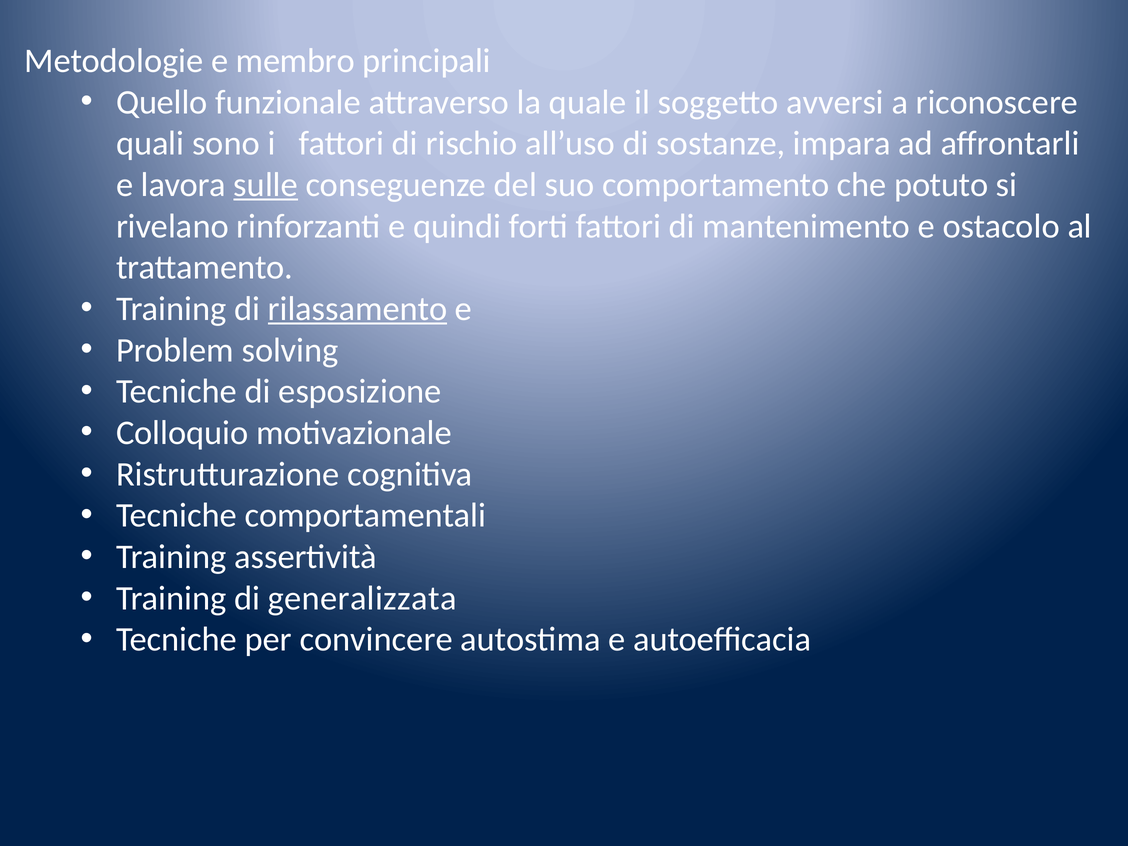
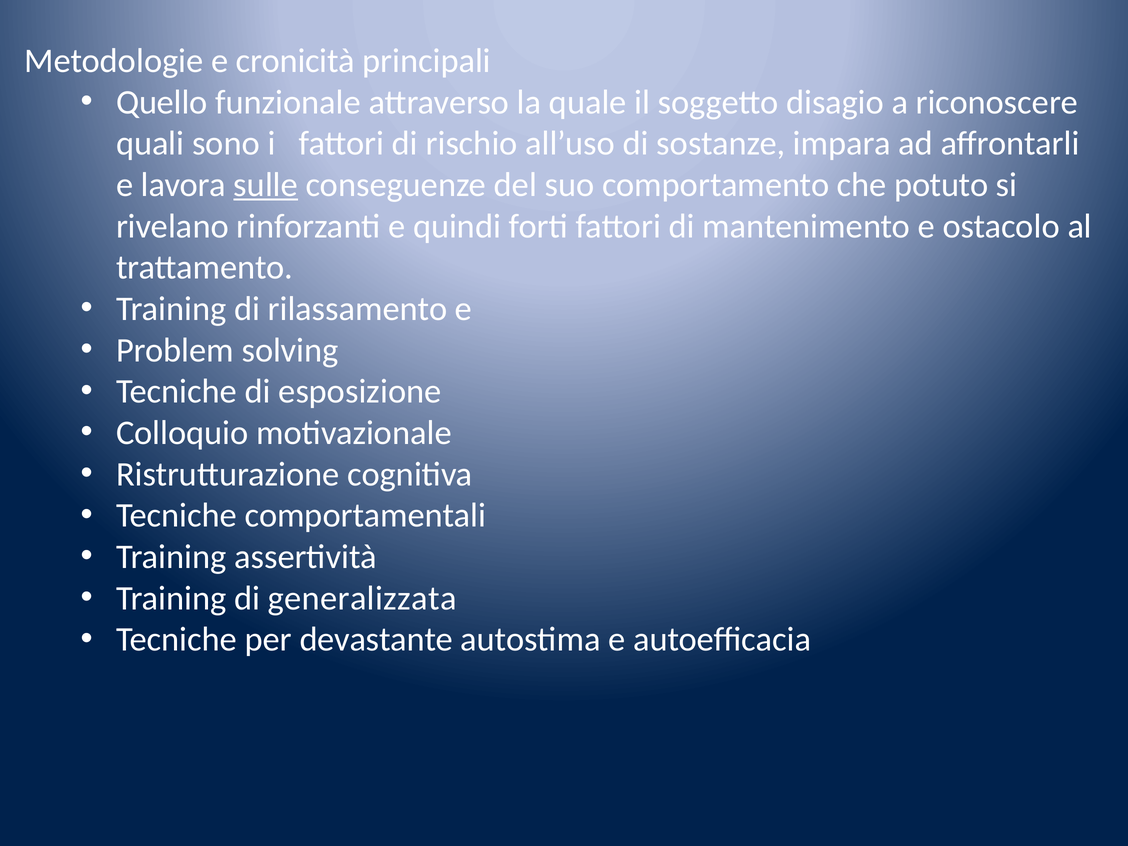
membro: membro -> cronicità (295, 61)
avversi: avversi -> disagio (835, 102)
rilassamento underline: present -> none (358, 309)
convincere: convincere -> devastante (376, 640)
